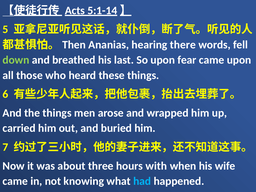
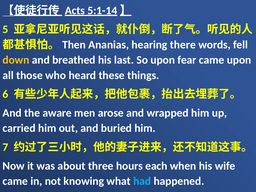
down colour: light green -> yellow (16, 60)
the things: things -> aware (57, 113)
with: with -> each (156, 166)
